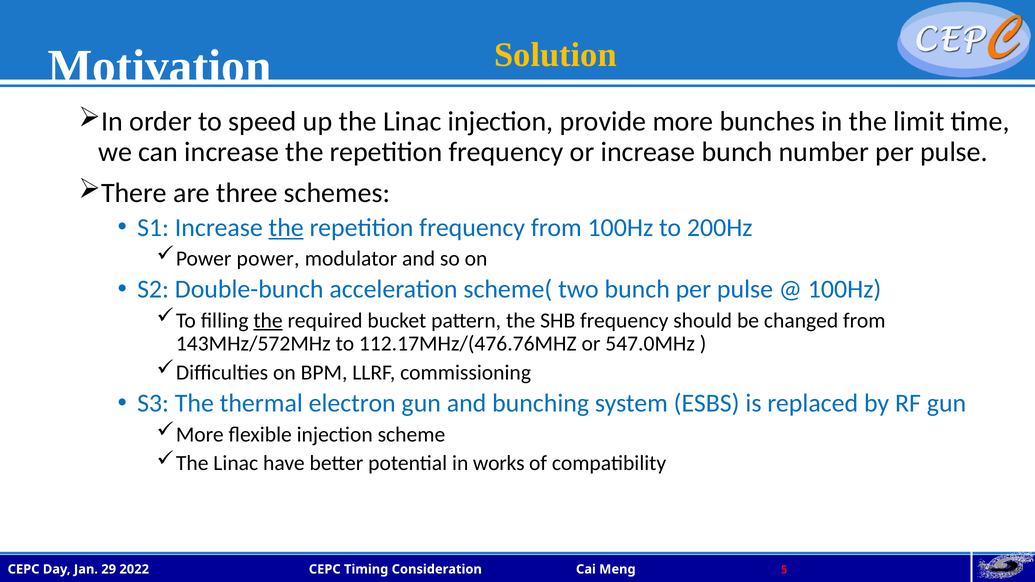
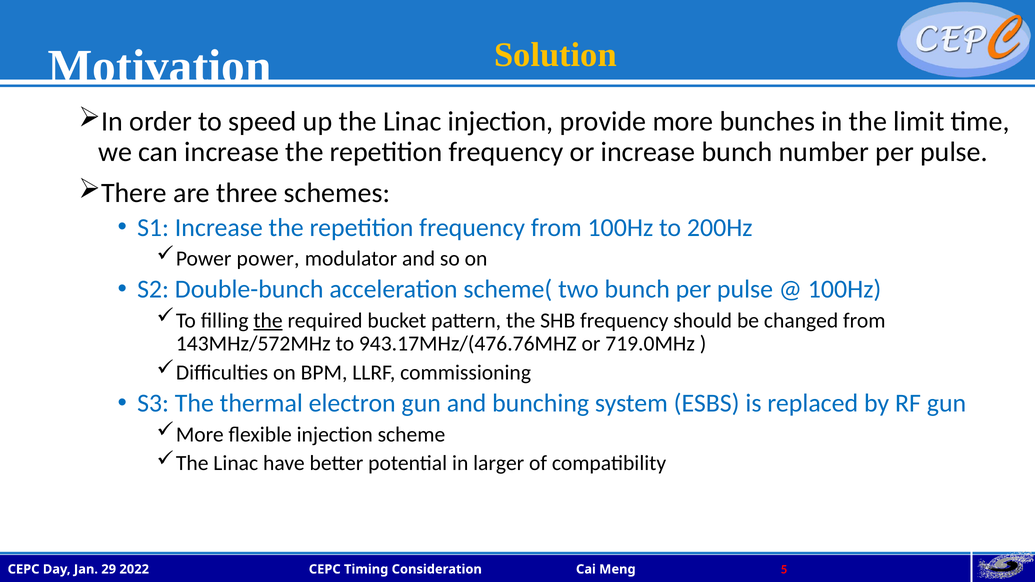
the underline: present -> none (286, 228)
112.17MHz/(476.76MHZ: 112.17MHz/(476.76MHZ -> 943.17MHz/(476.76MHZ (468, 344)
547.0MHz: 547.0MHz -> 719.0MHz (650, 344)
works: works -> larger (499, 463)
